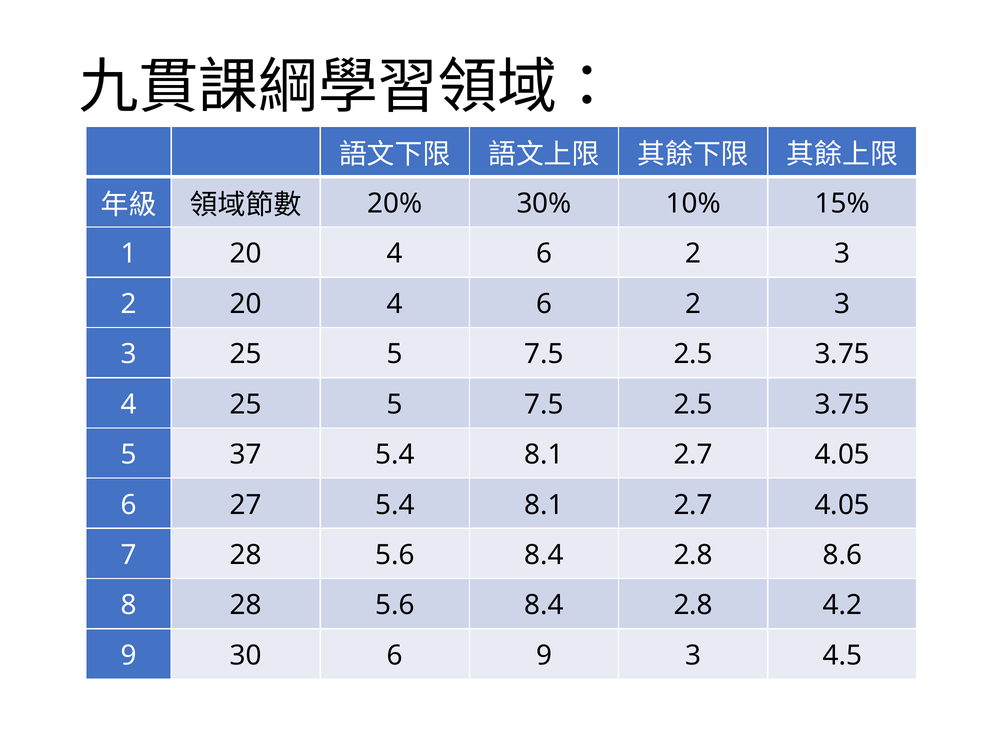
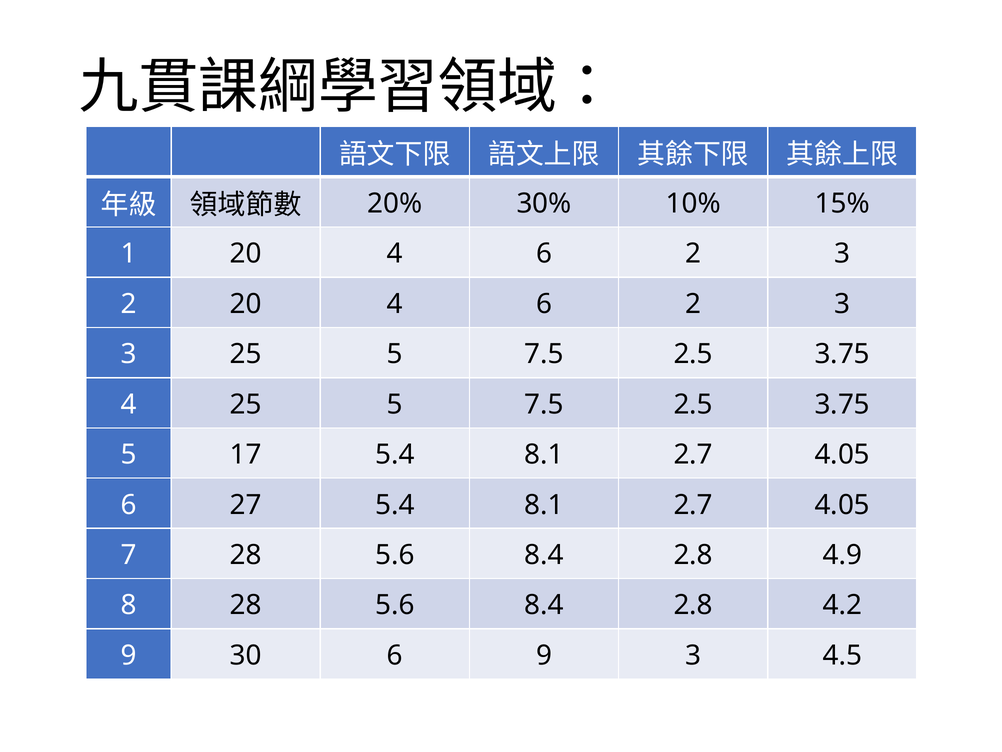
37: 37 -> 17 (246, 454)
8.6: 8.6 -> 4.9 (842, 555)
